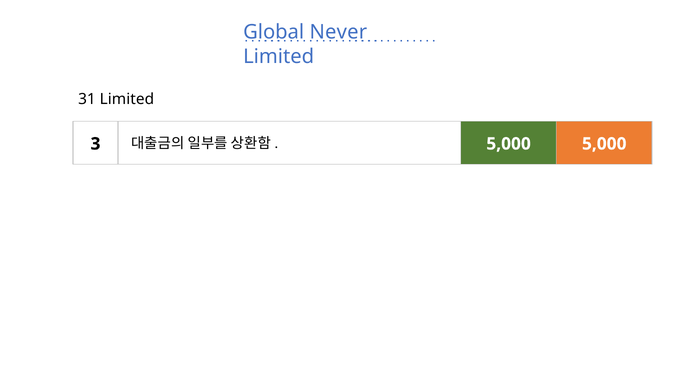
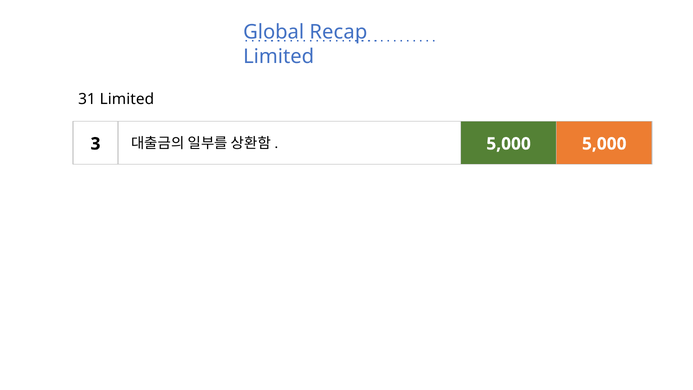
Never: Never -> Recap (338, 32)
